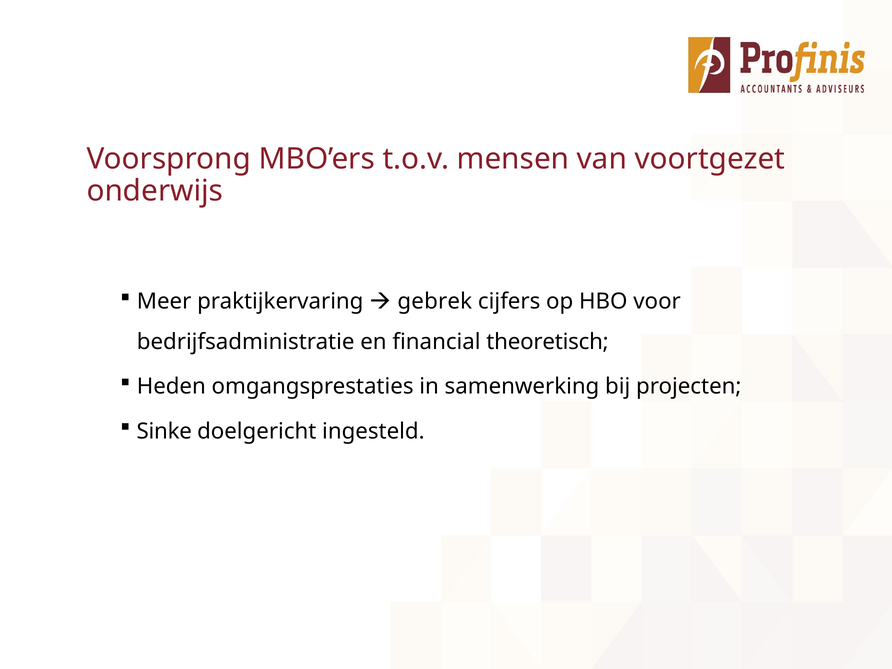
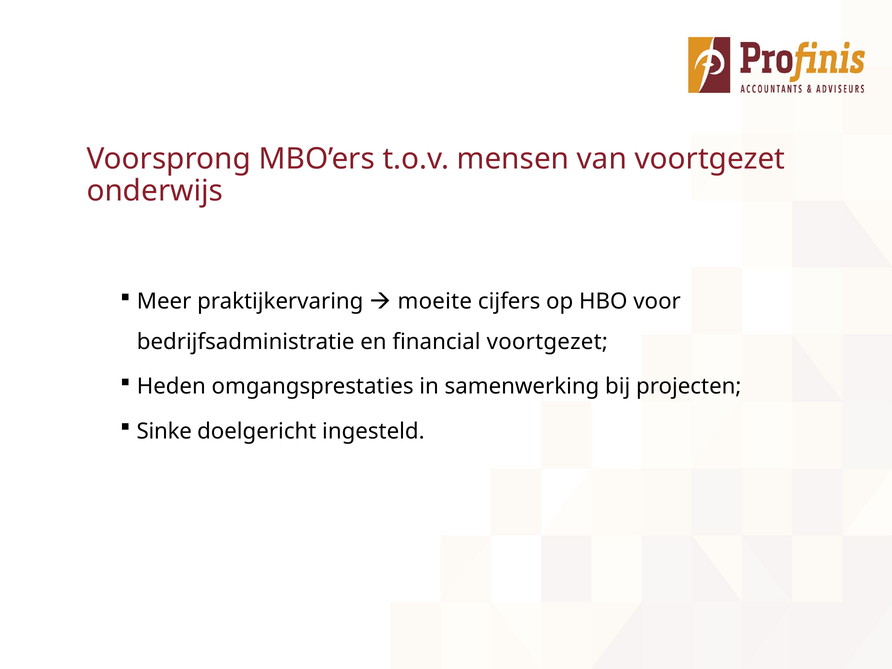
gebrek: gebrek -> moeite (435, 302)
financial theoretisch: theoretisch -> voortgezet (547, 342)
